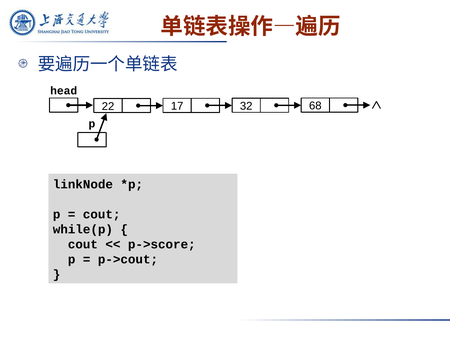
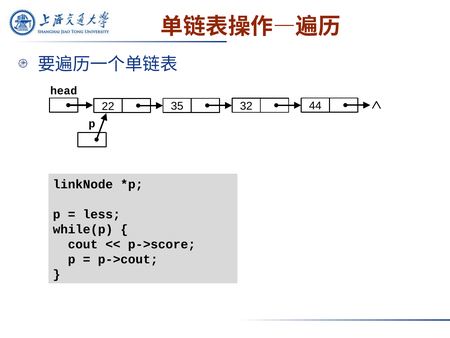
17: 17 -> 35 (177, 106)
68: 68 -> 44 (315, 106)
cout: cout -> less (102, 214)
